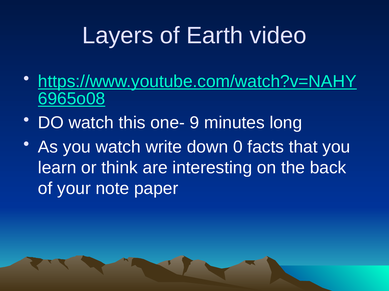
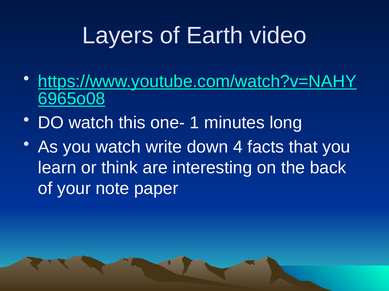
9: 9 -> 1 (195, 123)
0: 0 -> 4 (238, 147)
